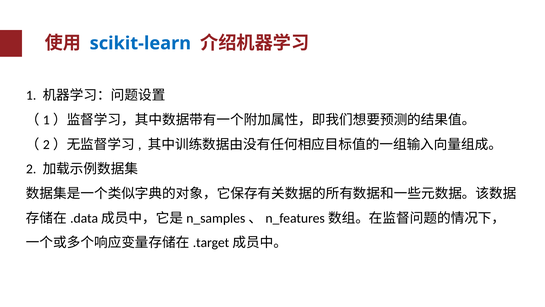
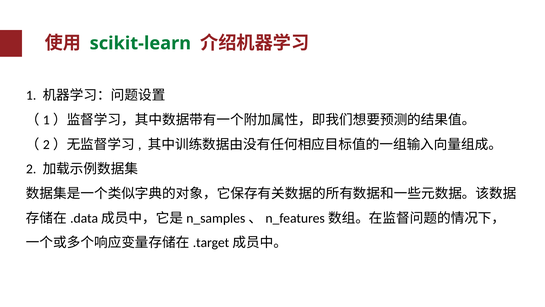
scikit-learn colour: blue -> green (140, 43)
